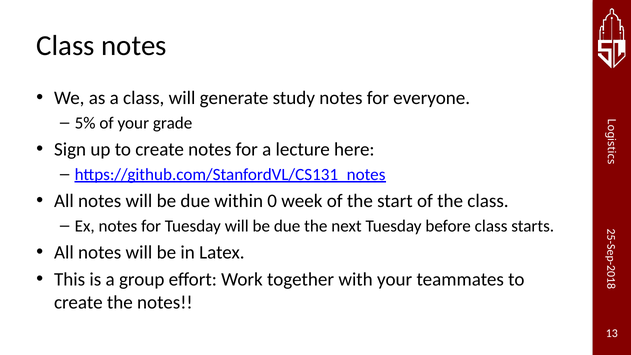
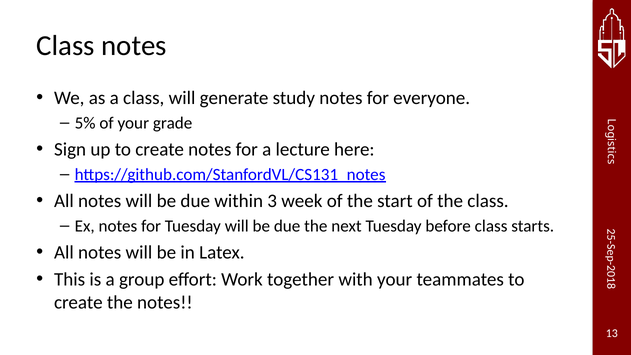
within 0: 0 -> 3 (272, 201)
